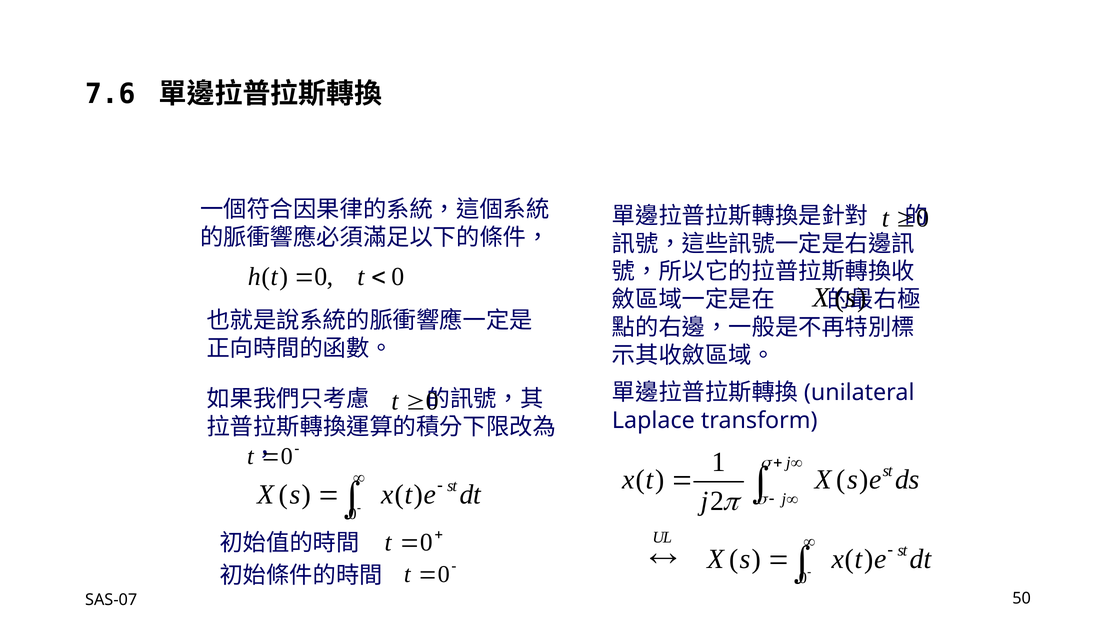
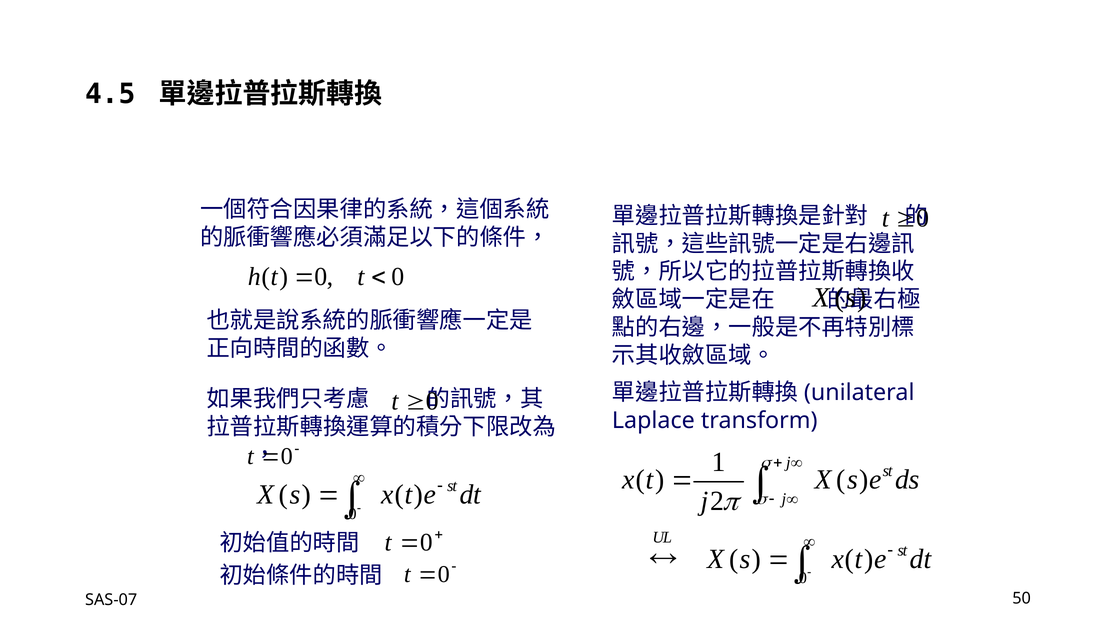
7.6: 7.6 -> 4.5 (110, 94)
